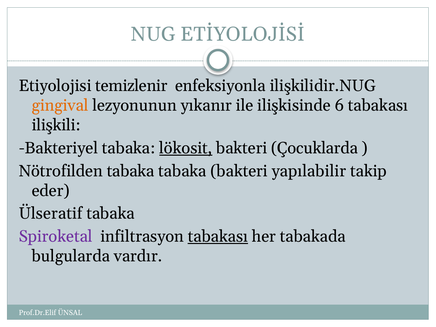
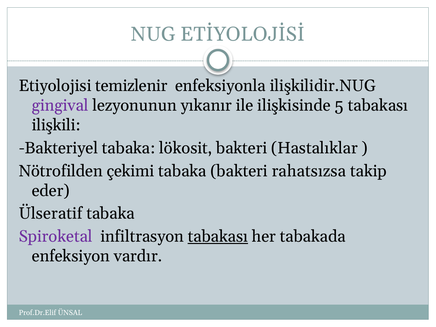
gingival colour: orange -> purple (60, 106)
6: 6 -> 5 (339, 106)
lökosit underline: present -> none (186, 148)
Çocuklarda: Çocuklarda -> Hastalıklar (314, 148)
Nötrofilden tabaka: tabaka -> çekimi (131, 171)
yapılabilir: yapılabilir -> rahatsızsa (309, 171)
bulgularda: bulgularda -> enfeksiyon (71, 256)
